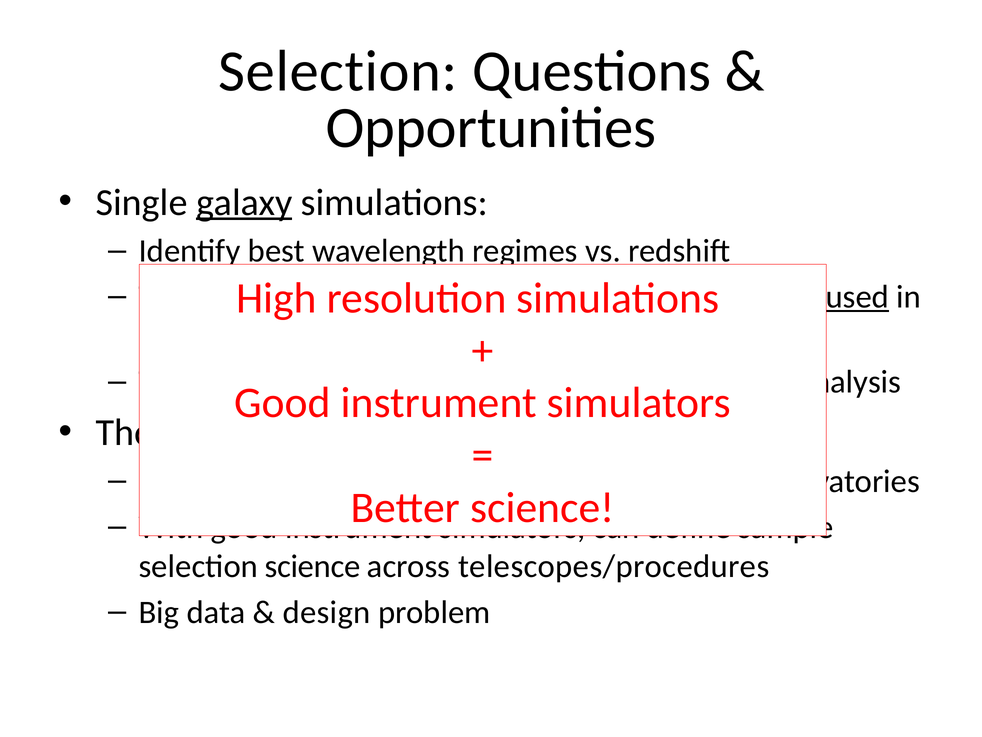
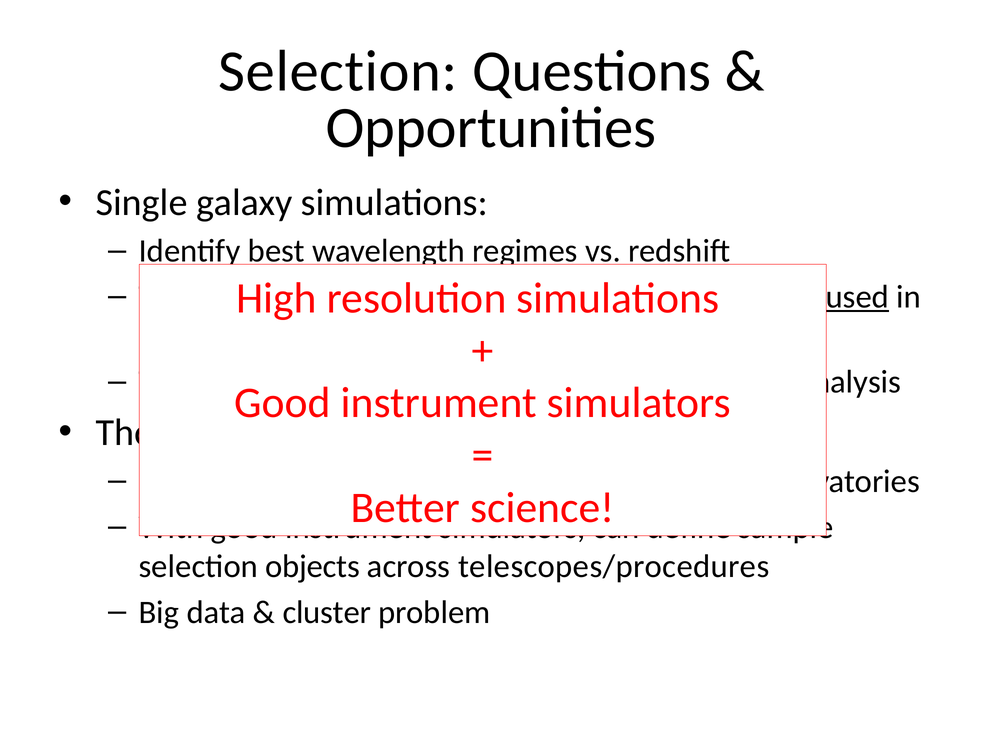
galaxy underline: present -> none (244, 202)
selection science: science -> objects (313, 566)
design: design -> cluster (327, 612)
